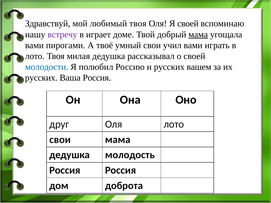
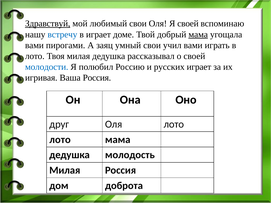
Здравствуй underline: none -> present (48, 24)
любимый твоя: твоя -> свои (138, 24)
встречу colour: purple -> blue (62, 34)
твоё: твоё -> заяц (105, 45)
русских вашем: вашем -> играет (199, 67)
русских: русских -> игривая (41, 78)
свои: свои -> лото (60, 140)
Россия: Россия -> Милая (65, 170)
